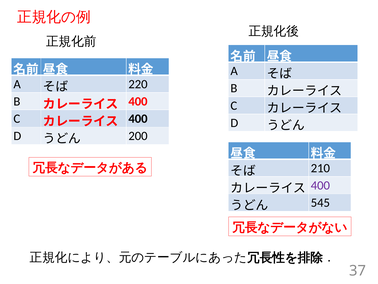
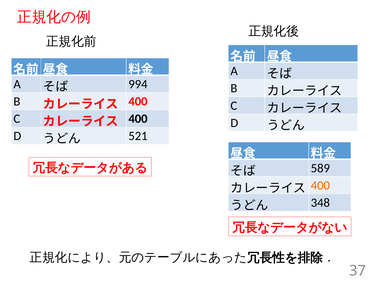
220: 220 -> 994 (138, 84)
200: 200 -> 521 (138, 136)
210: 210 -> 589 (320, 168)
400 colour: purple -> orange (320, 185)
545: 545 -> 348 (320, 202)
